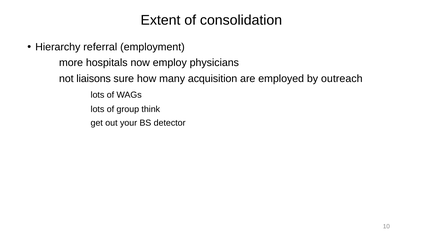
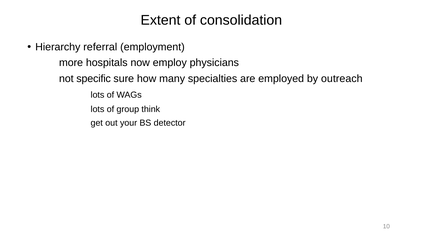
liaisons: liaisons -> specific (94, 79)
acquisition: acquisition -> specialties (213, 79)
